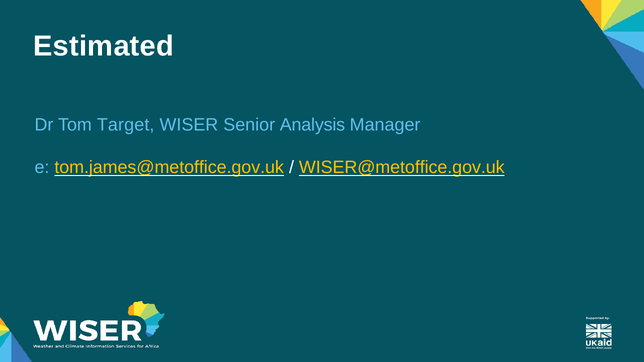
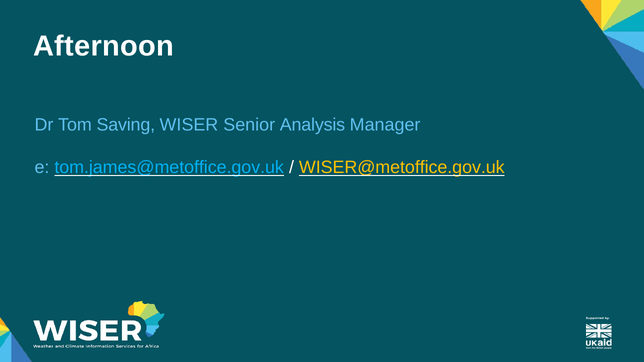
Estimated: Estimated -> Afternoon (104, 46)
Target: Target -> Saving (126, 125)
tom.james@metoffice.gov.uk colour: yellow -> light blue (169, 168)
